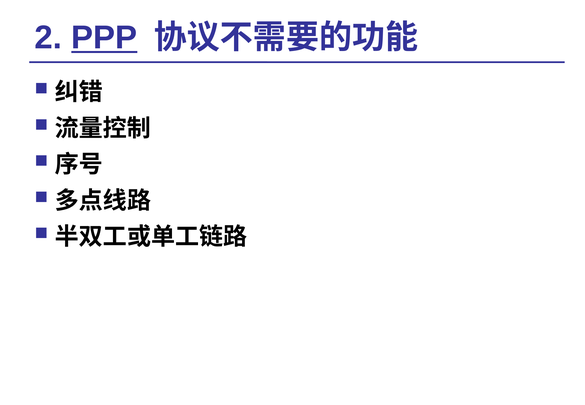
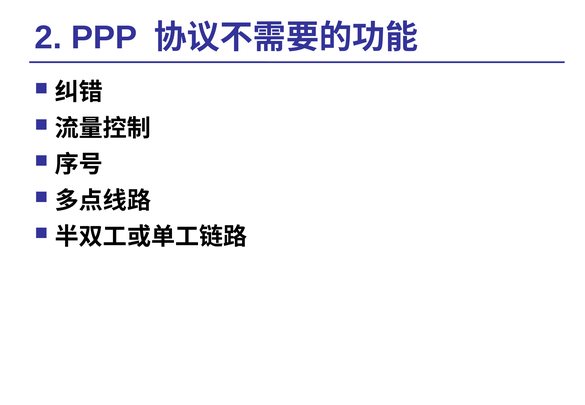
PPP underline: present -> none (104, 38)
